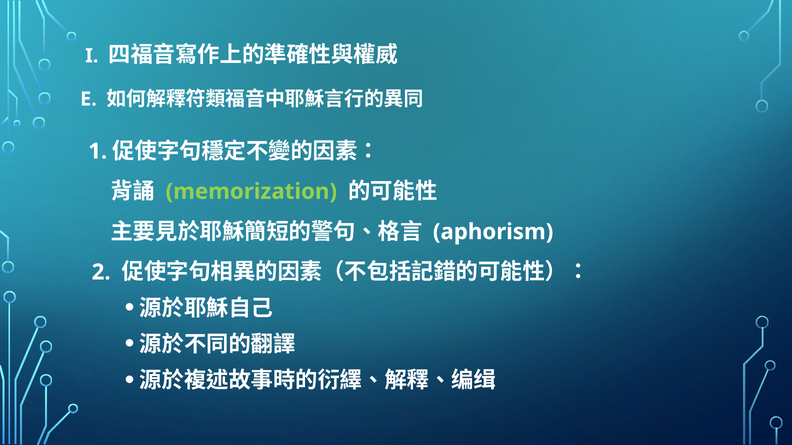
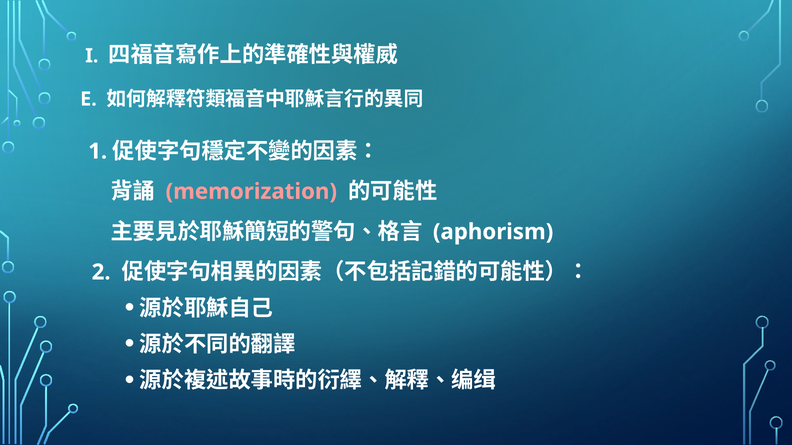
memorization colour: light green -> pink (251, 192)
